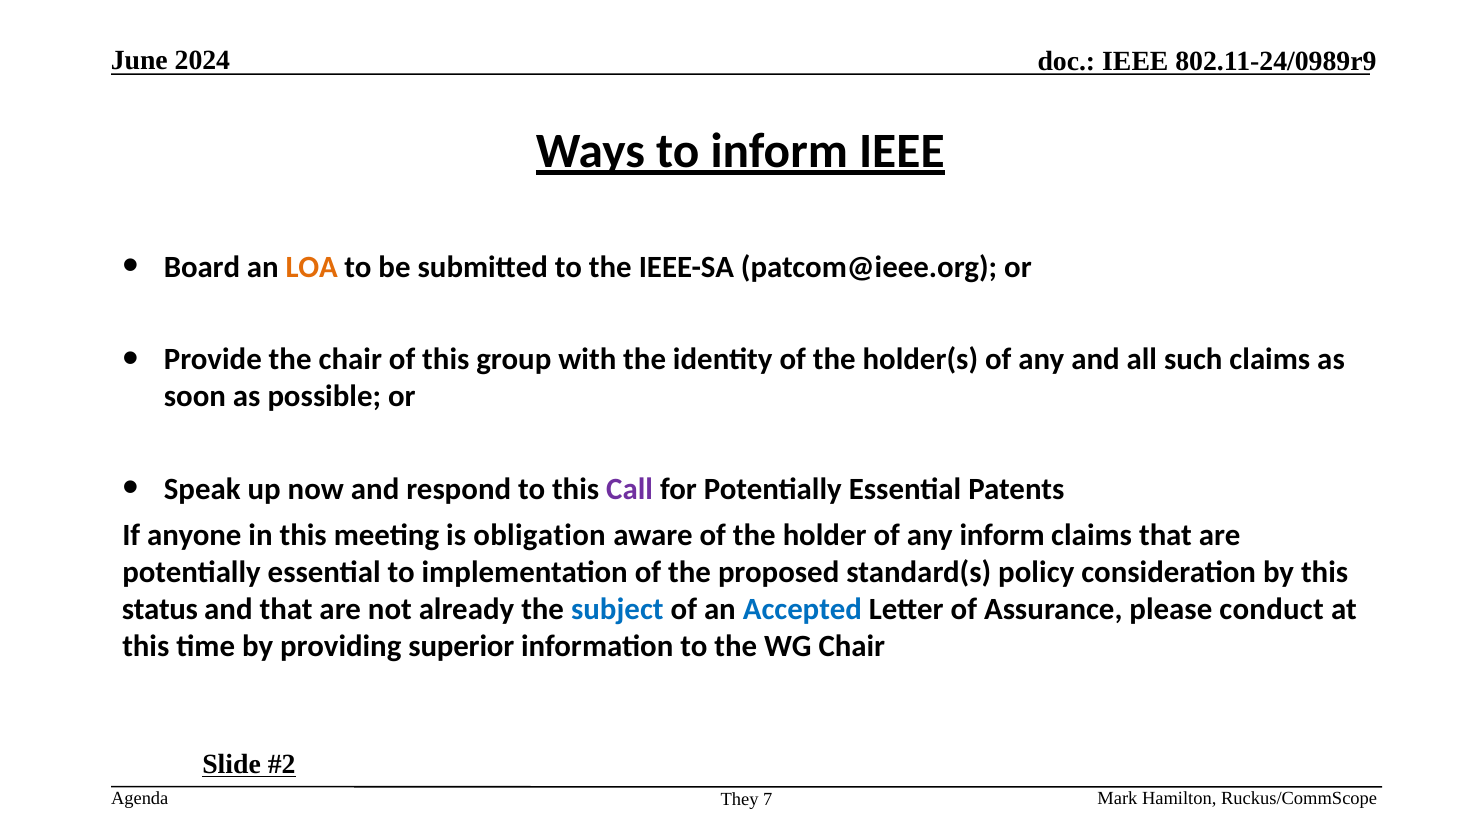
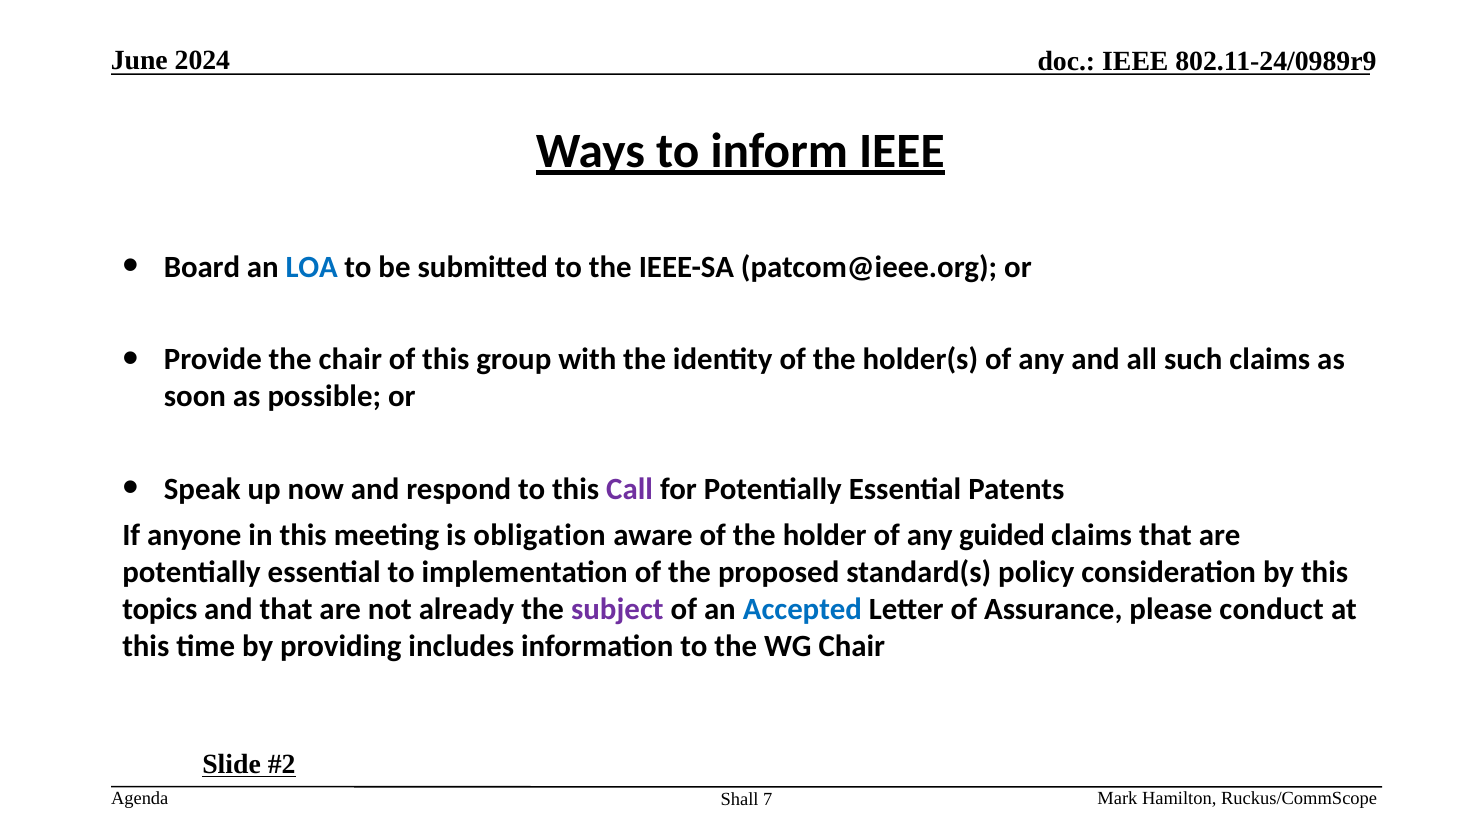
LOA colour: orange -> blue (312, 267)
any inform: inform -> guided (1002, 536)
status: status -> topics (160, 610)
subject colour: blue -> purple (617, 610)
superior: superior -> includes (461, 647)
They: They -> Shall (740, 799)
